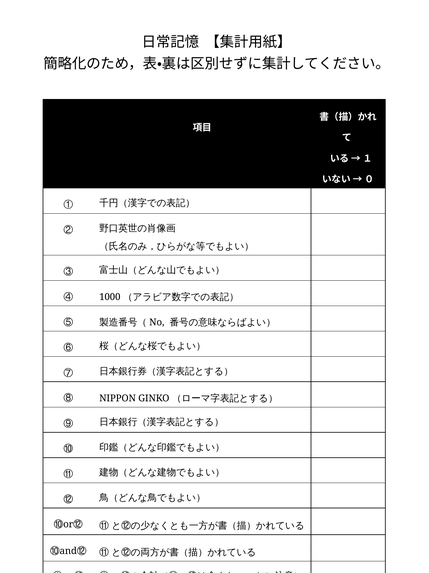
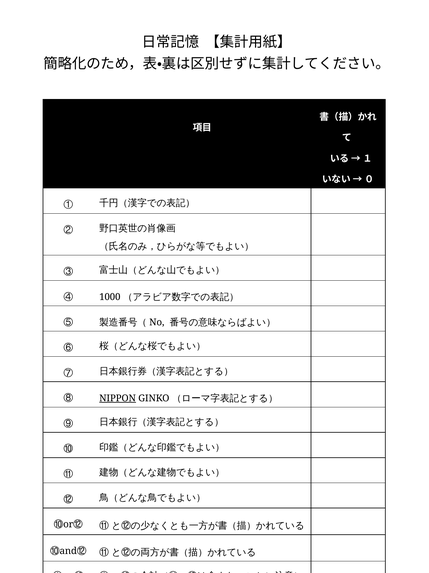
NIPPON underline: none -> present (118, 398)
